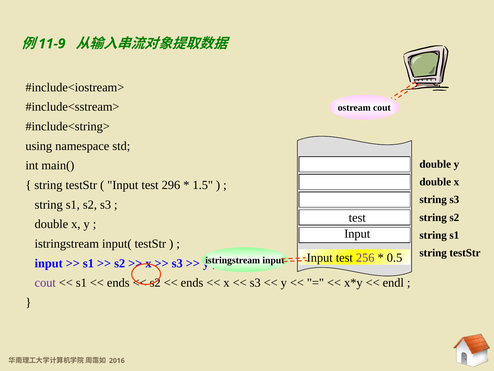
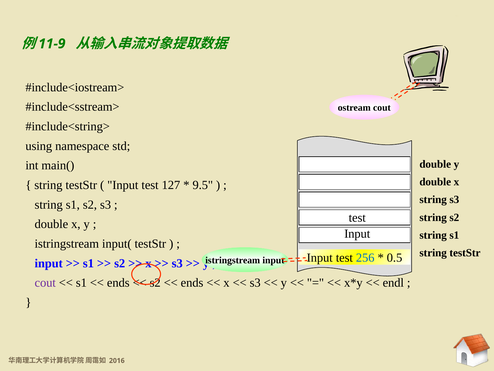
296: 296 -> 127 (171, 185)
1.5: 1.5 -> 9.5 (203, 185)
256 colour: purple -> blue (365, 258)
